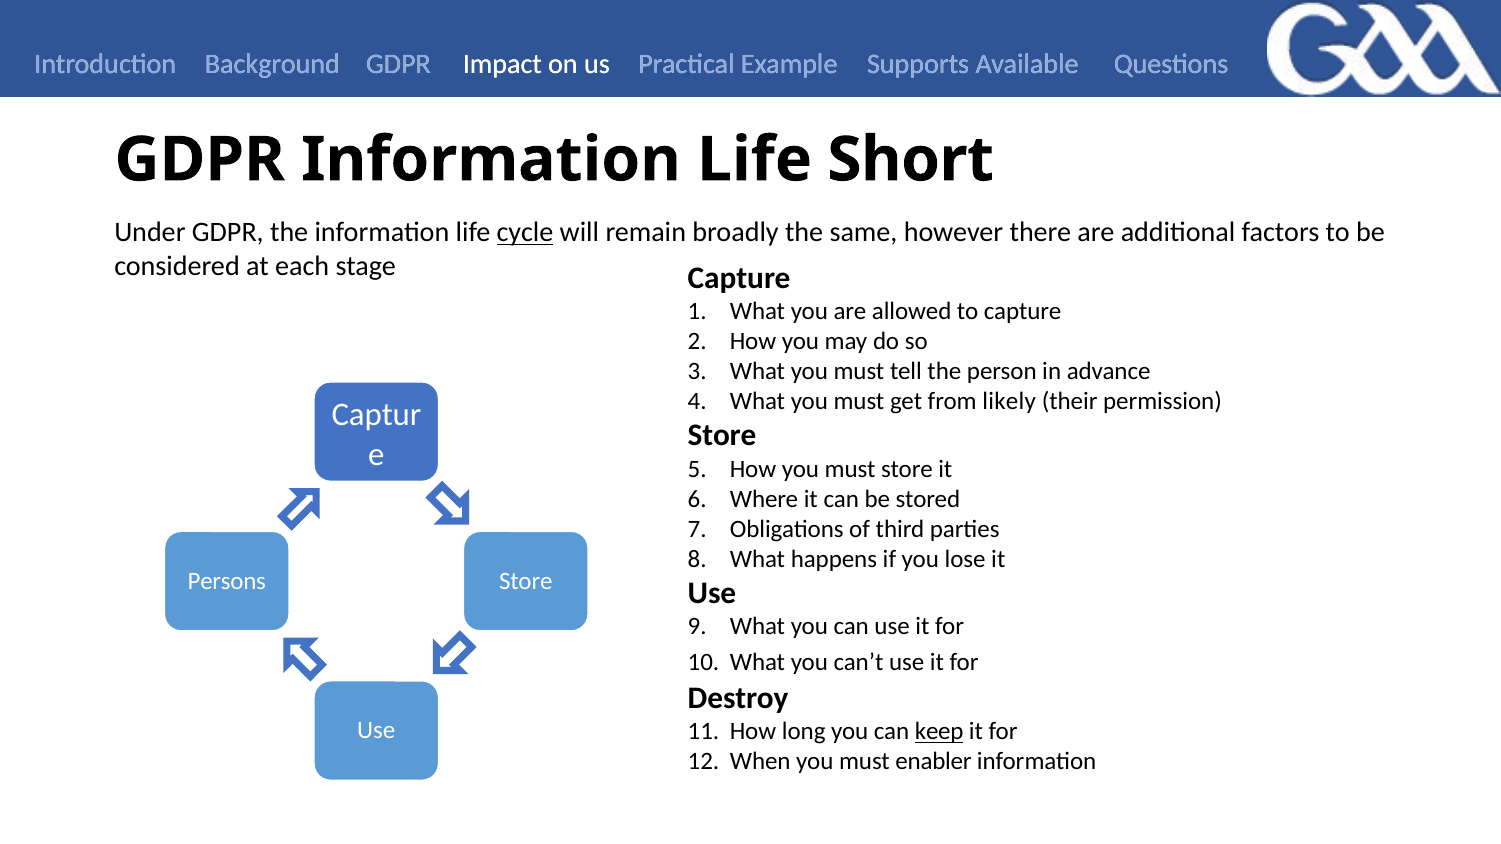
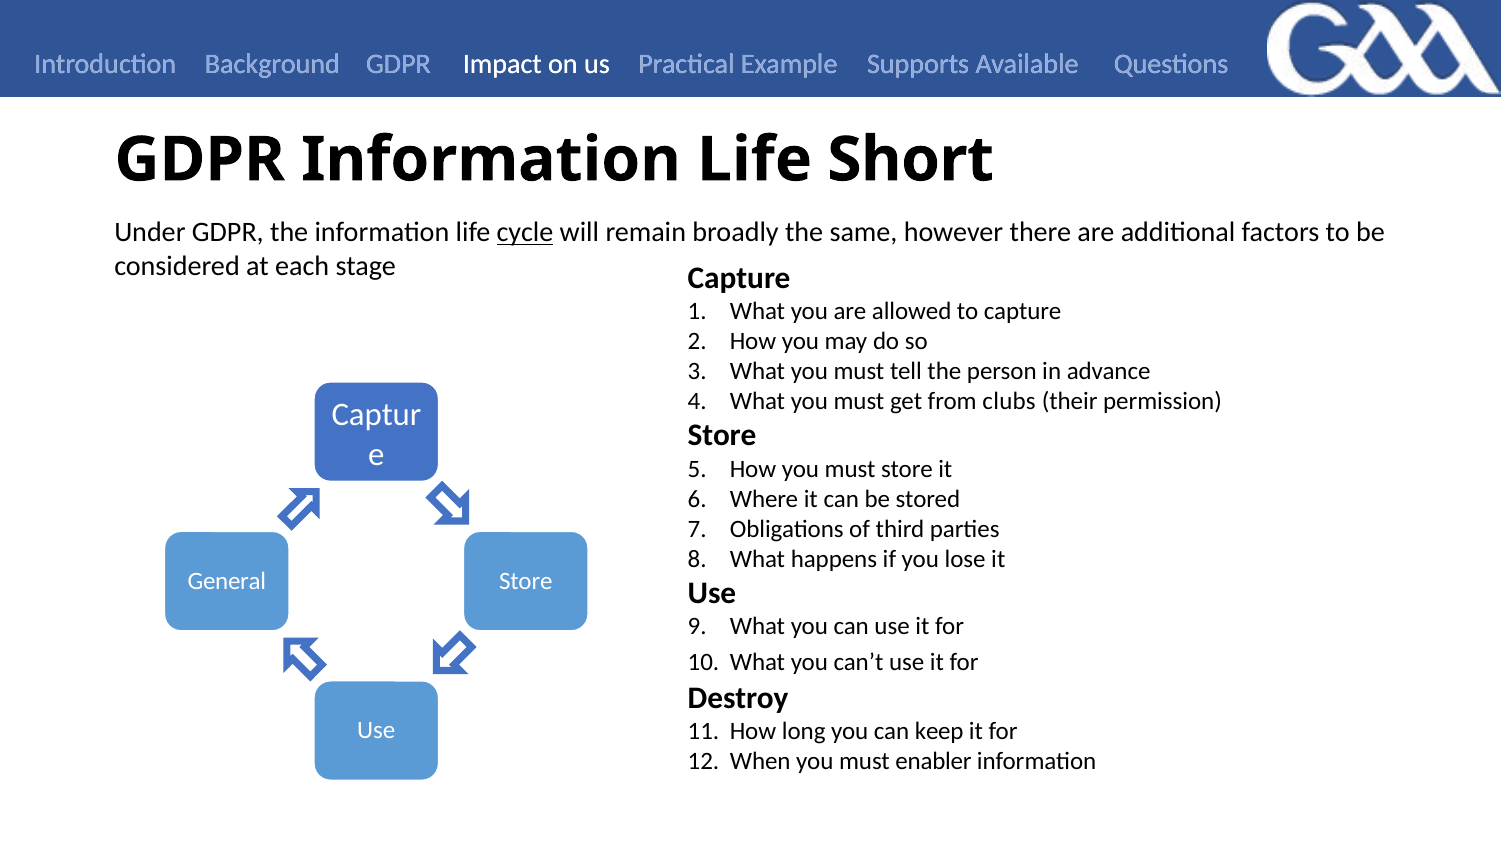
likely: likely -> clubs (1009, 402)
Persons: Persons -> General (227, 582)
keep underline: present -> none (939, 732)
